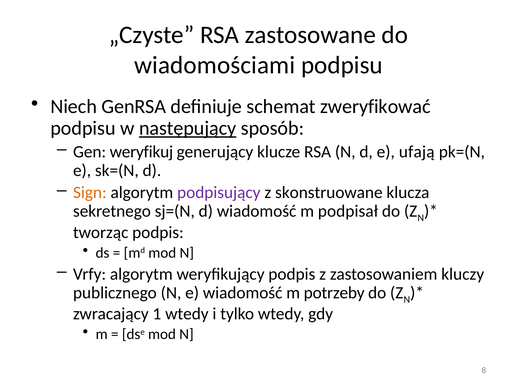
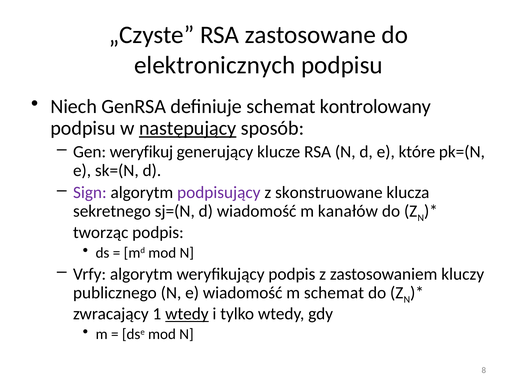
wiadomościami: wiadomościami -> elektronicznych (215, 65)
zweryfikować: zweryfikować -> kontrolowany (375, 107)
ufają: ufają -> które (417, 152)
Sign colour: orange -> purple (90, 193)
podpisał: podpisał -> kanałów (348, 211)
m potrzeby: potrzeby -> schemat (334, 293)
wtedy underline: none -> present (187, 314)
